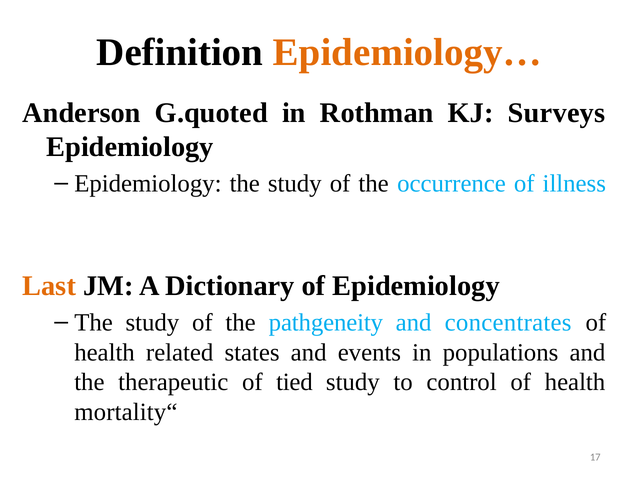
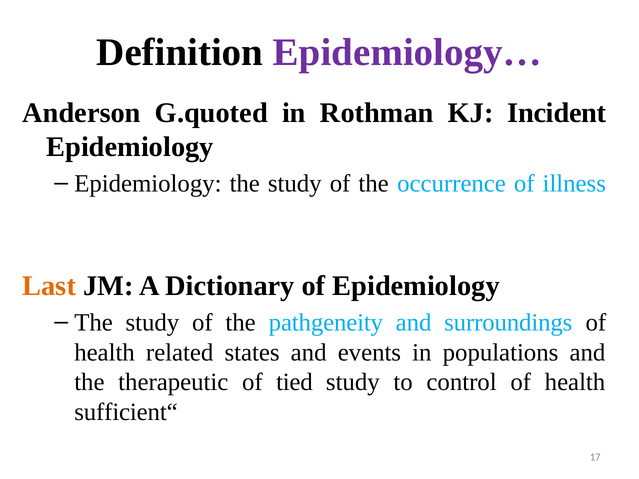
Epidemiology… colour: orange -> purple (407, 52)
Surveys: Surveys -> Incident (557, 113)
concentrates: concentrates -> surroundings (508, 323)
mortality“: mortality“ -> sufficient“ (126, 412)
